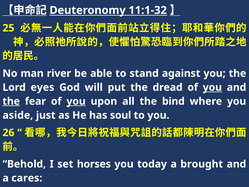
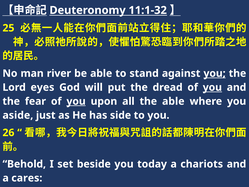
you underline: none -> present (215, 73)
the underline: present -> none (11, 101)
the bind: bind -> able (173, 101)
soul: soul -> side (121, 115)
horses: horses -> beside (94, 164)
brought: brought -> chariots (202, 164)
